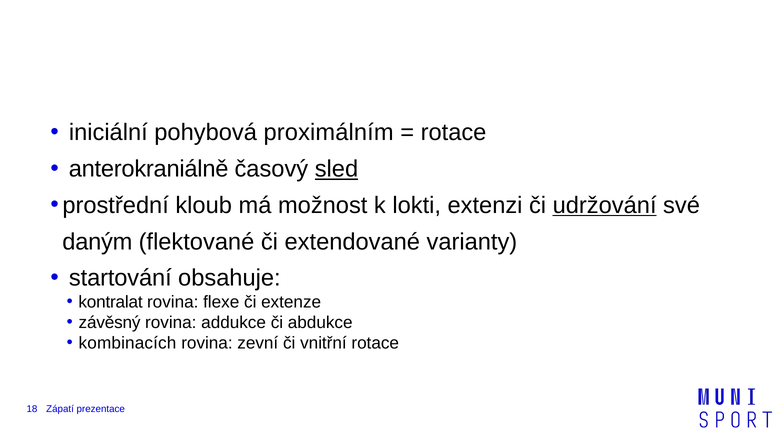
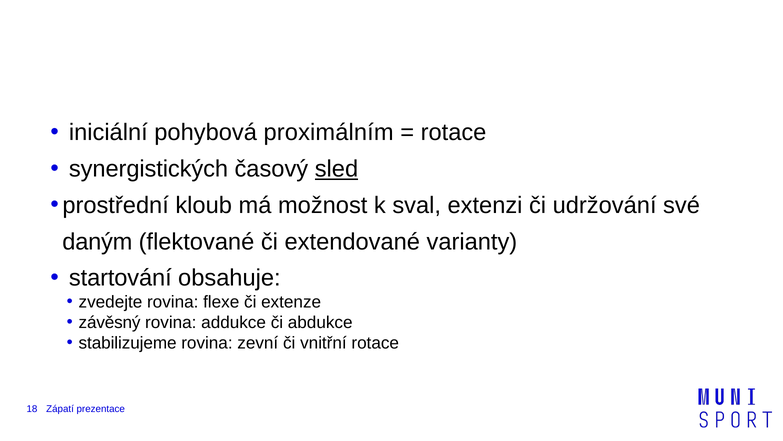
anterokraniálně: anterokraniálně -> synergistických (149, 169)
lokti: lokti -> sval (417, 205)
udržování underline: present -> none (605, 205)
kontralat: kontralat -> zvedejte (110, 302)
kombinacích: kombinacích -> stabilizujeme (128, 343)
